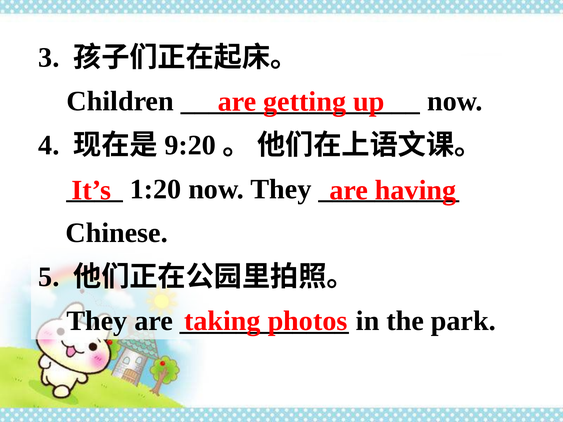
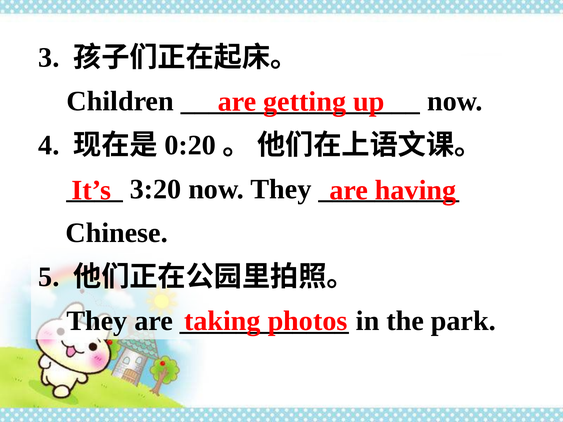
9:20: 9:20 -> 0:20 (190, 145)
1:20: 1:20 -> 3:20 (156, 189)
